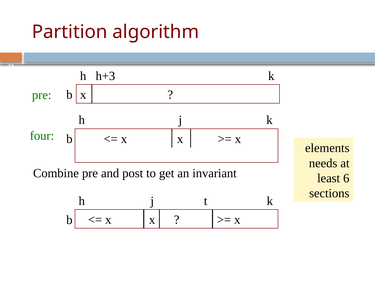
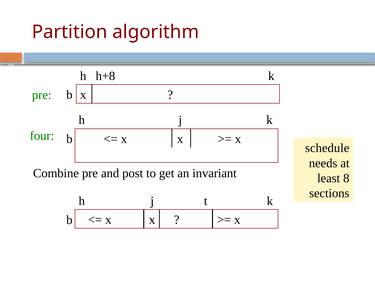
h+3: h+3 -> h+8 (105, 76)
elements: elements -> schedule (327, 148)
6: 6 -> 8 (346, 178)
